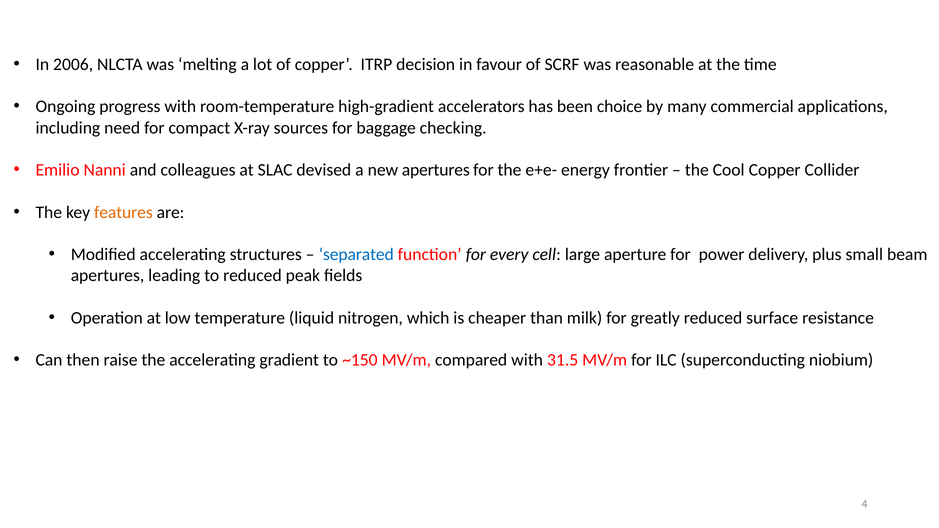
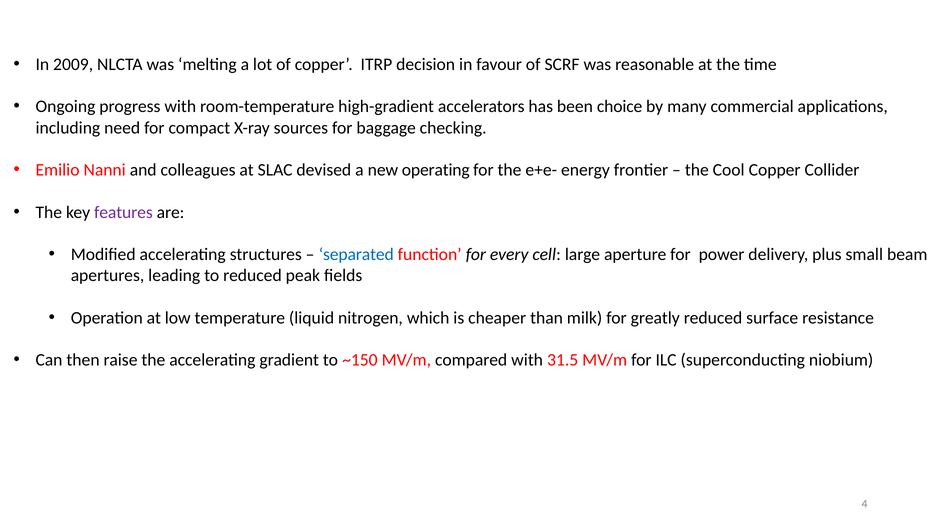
2006: 2006 -> 2009 (73, 64)
new apertures: apertures -> operating (436, 170)
features colour: orange -> purple (123, 212)
